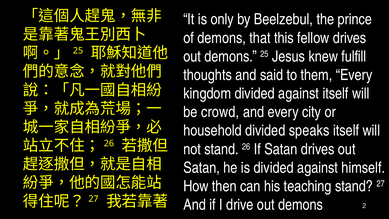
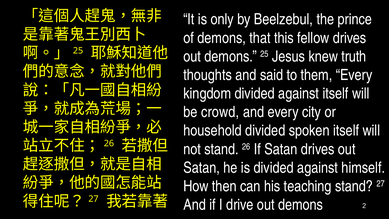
fulfill: fulfill -> truth (354, 56)
speaks: speaks -> spoken (309, 130)
